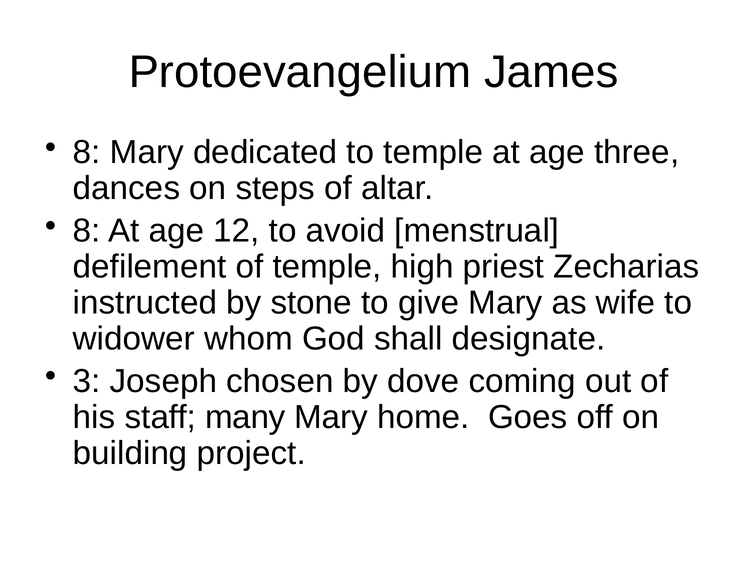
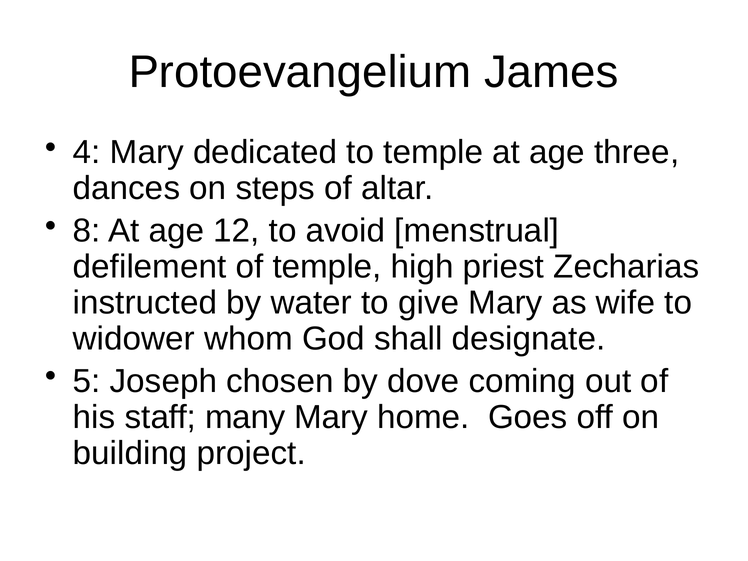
8: 8 -> 4 (87, 152)
stone: stone -> water (311, 303)
3: 3 -> 5 (87, 381)
